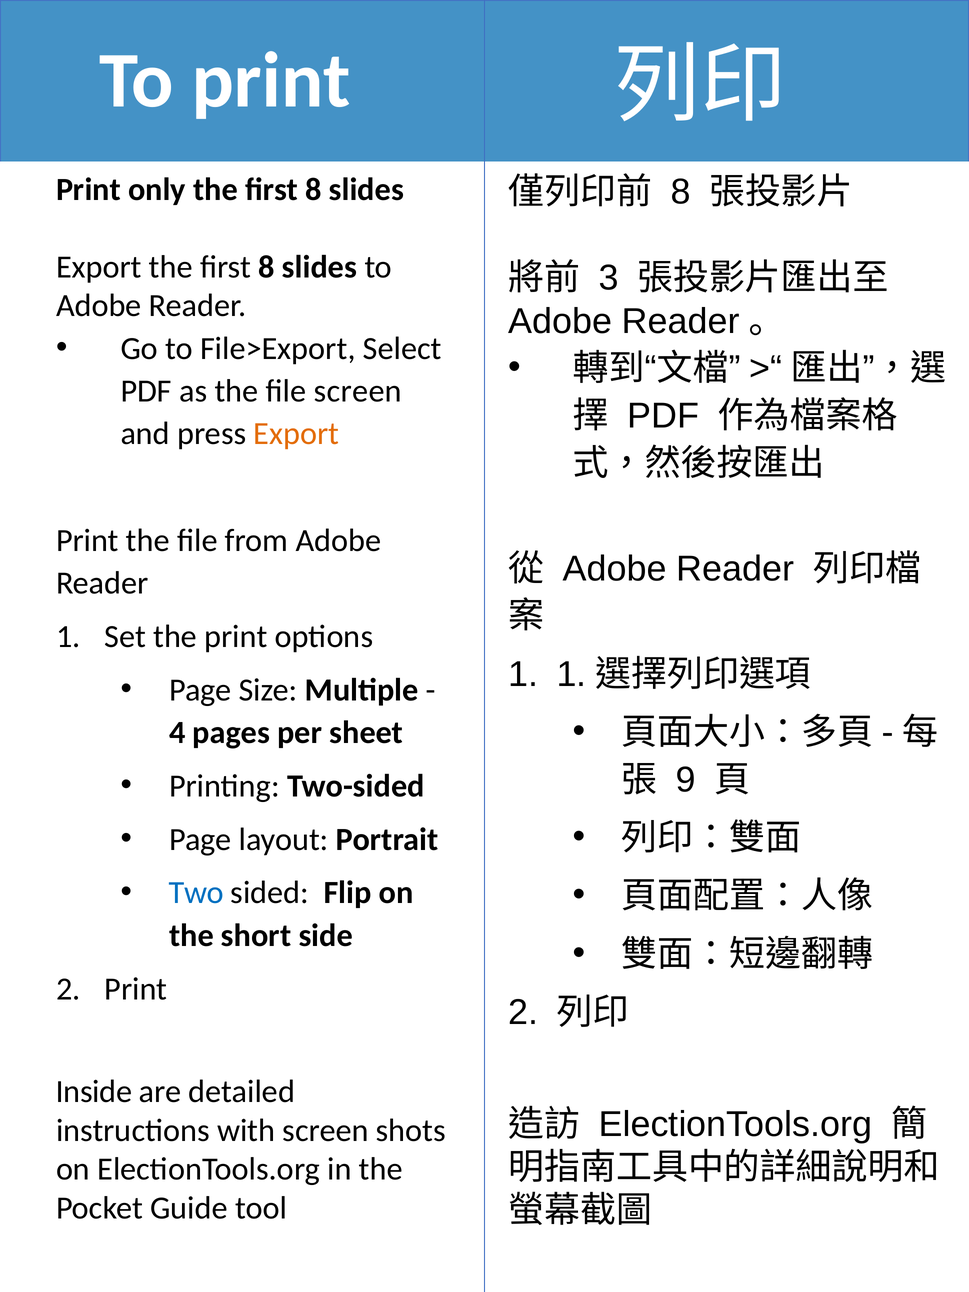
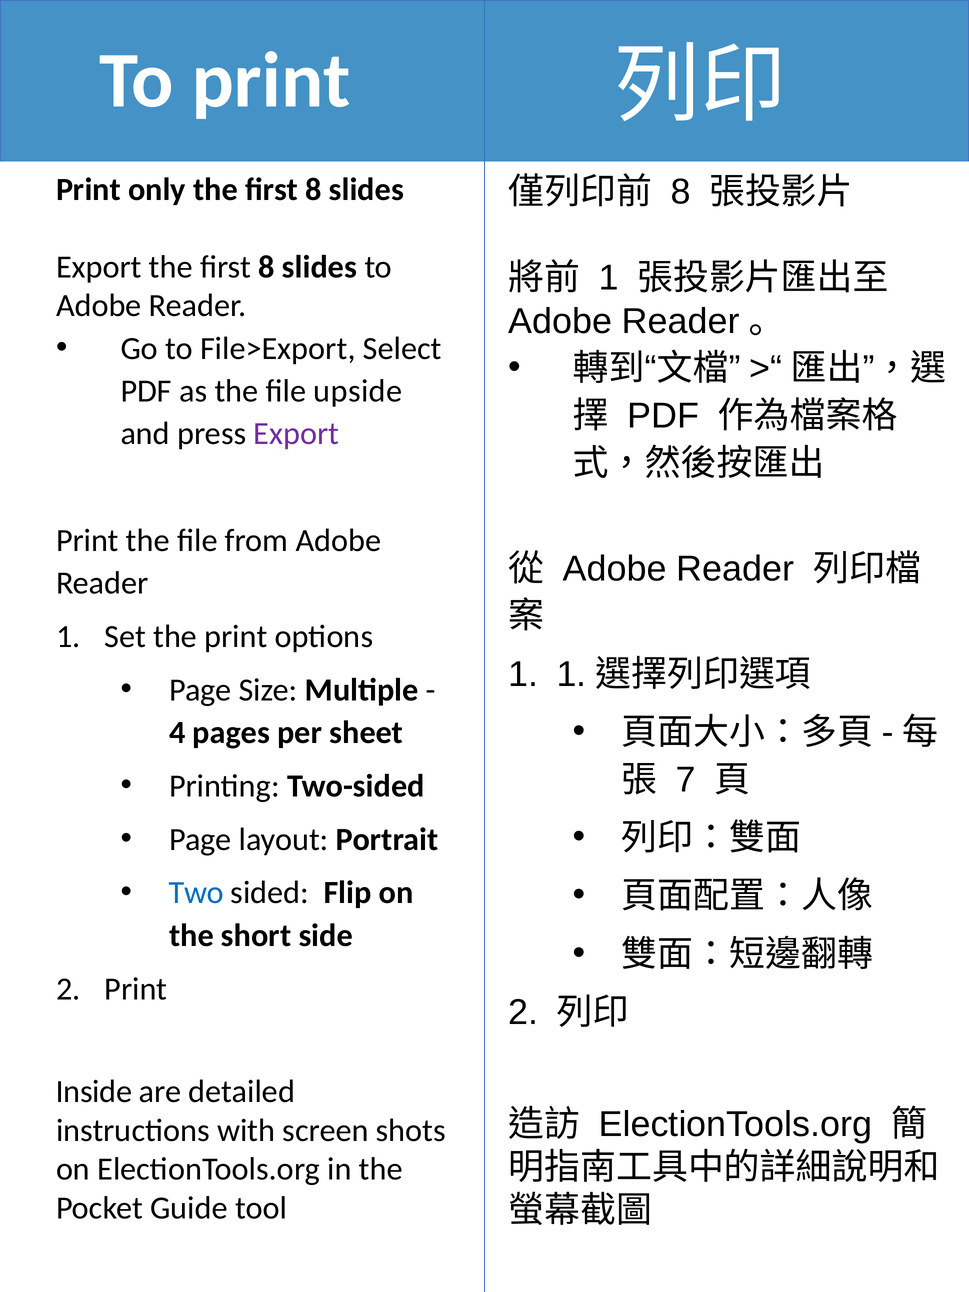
3: 3 -> 1 (609, 278)
file screen: screen -> upside (358, 391)
Export colour: orange -> purple (296, 434)
9: 9 -> 7 (686, 780)
